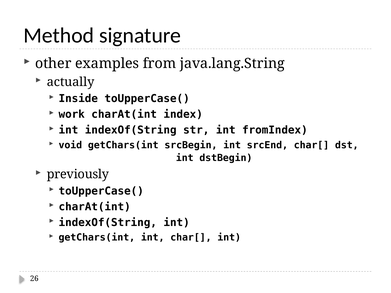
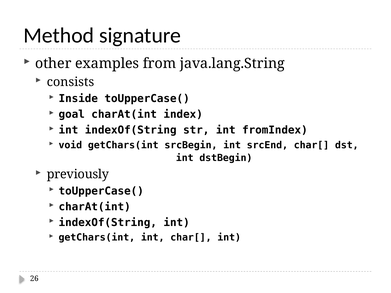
actually: actually -> consists (71, 82)
work: work -> goal (72, 114)
